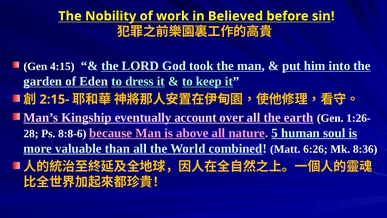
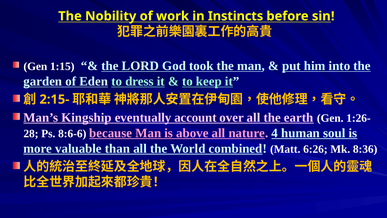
Believed: Believed -> Instincts (236, 16)
4:15: 4:15 -> 1:15 (62, 66)
8:8-6: 8:8-6 -> 8:6-6 (72, 133)
5: 5 -> 4 (275, 133)
